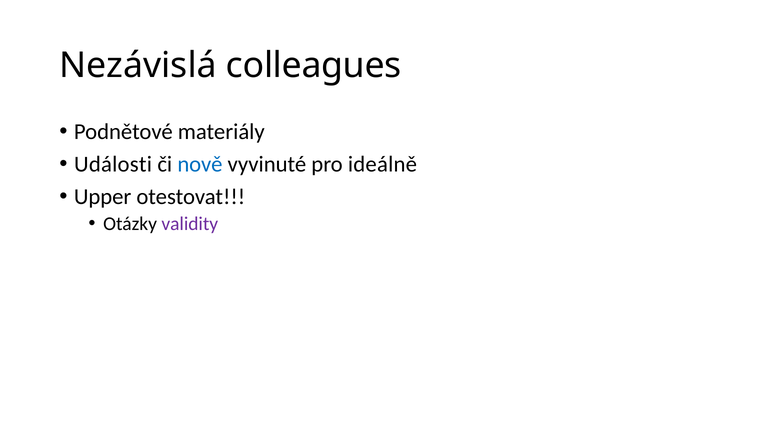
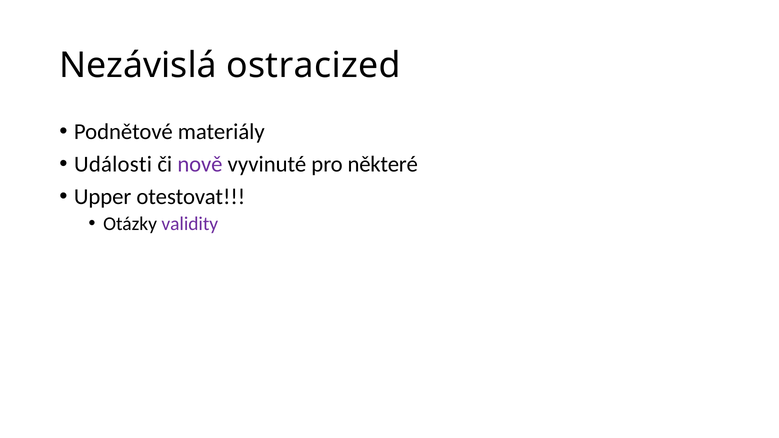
colleagues: colleagues -> ostracized (313, 65)
nově colour: blue -> purple (200, 164)
ideálně: ideálně -> některé (383, 164)
